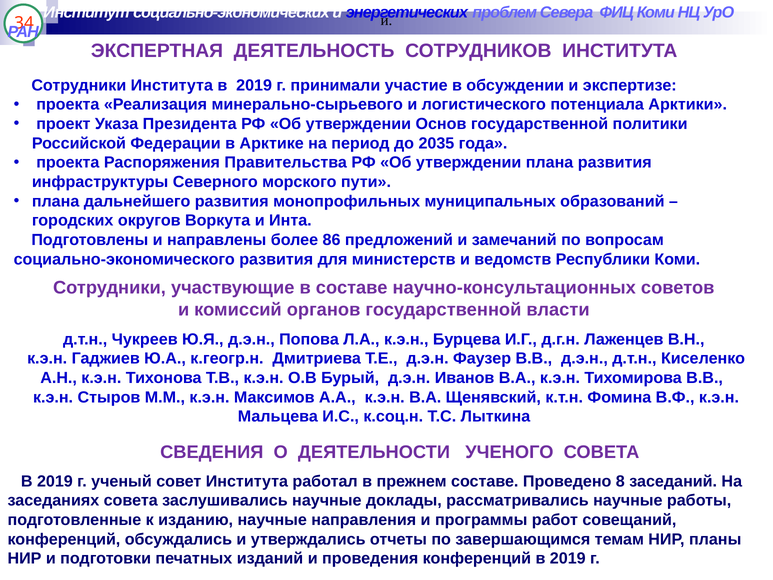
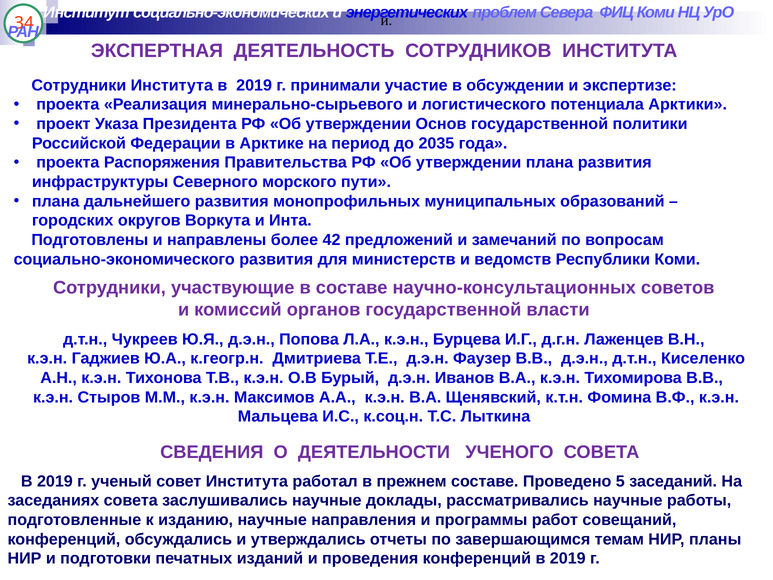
86: 86 -> 42 (332, 240)
8: 8 -> 5 (620, 481)
